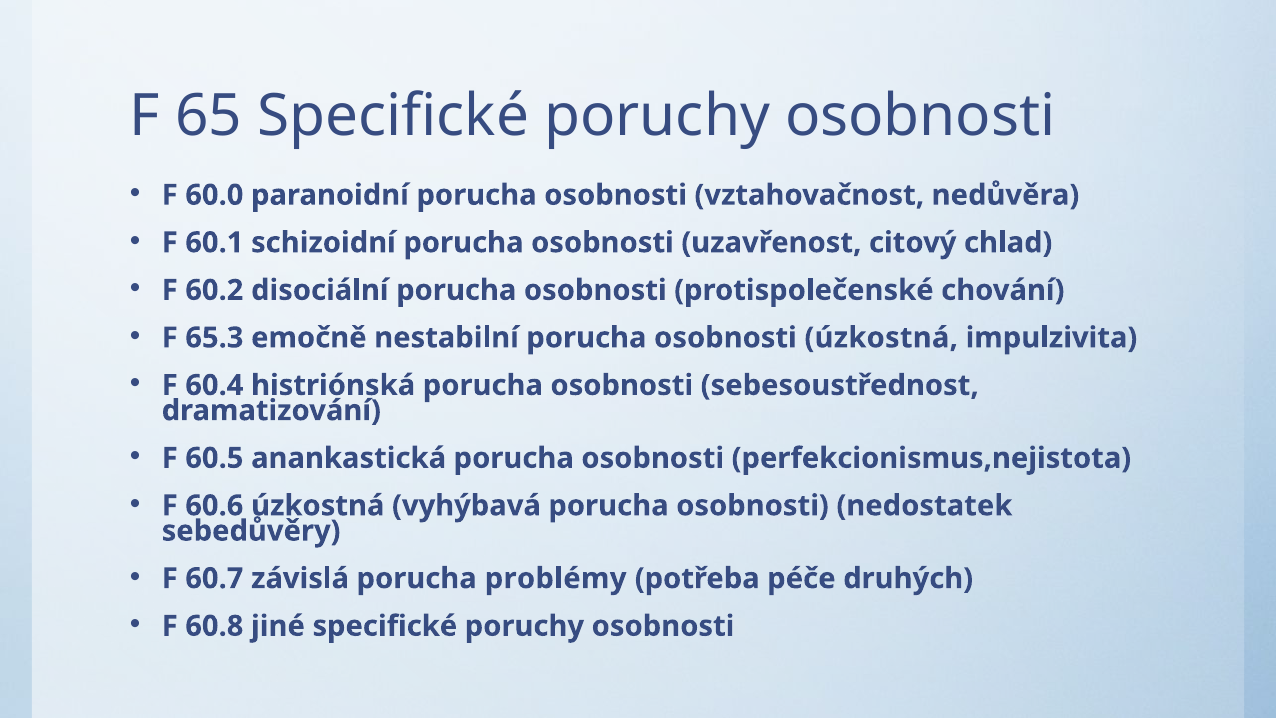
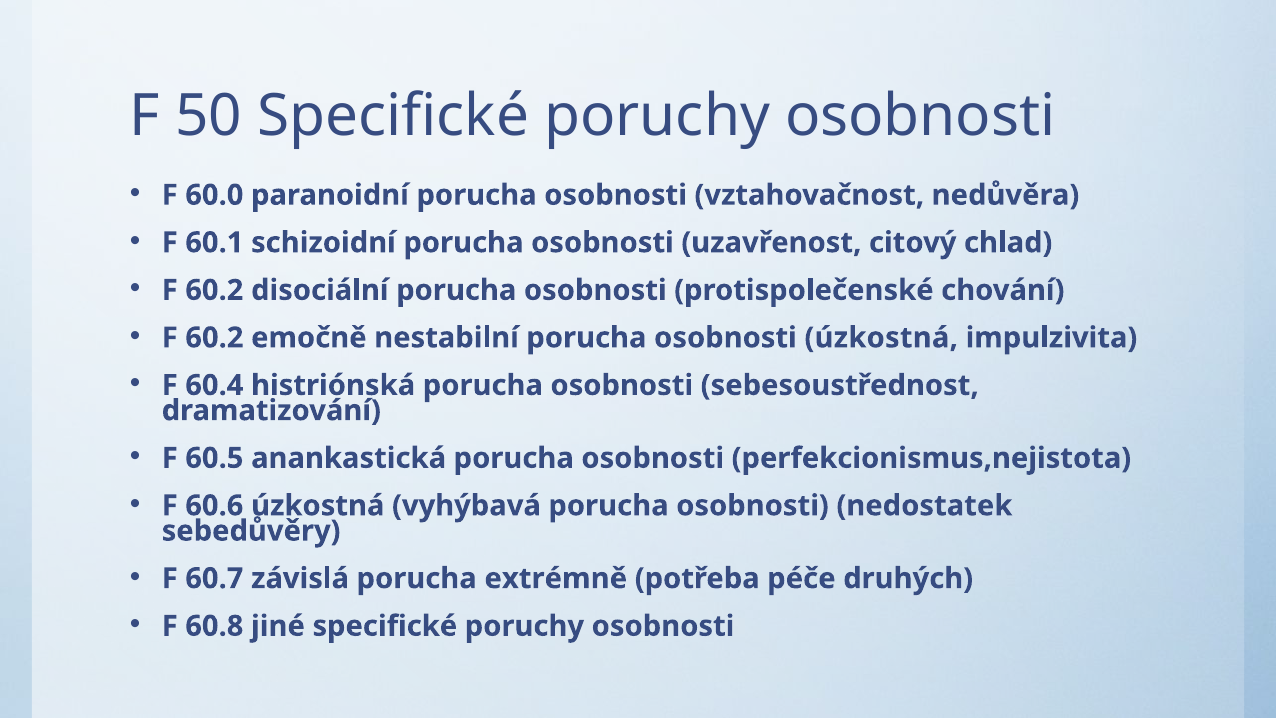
65: 65 -> 50 (209, 117)
65.3: 65.3 -> 60.2 (214, 338)
problémy: problémy -> extrémně (556, 578)
